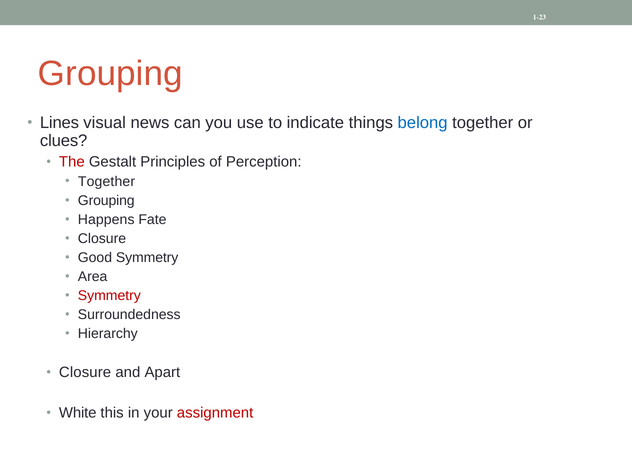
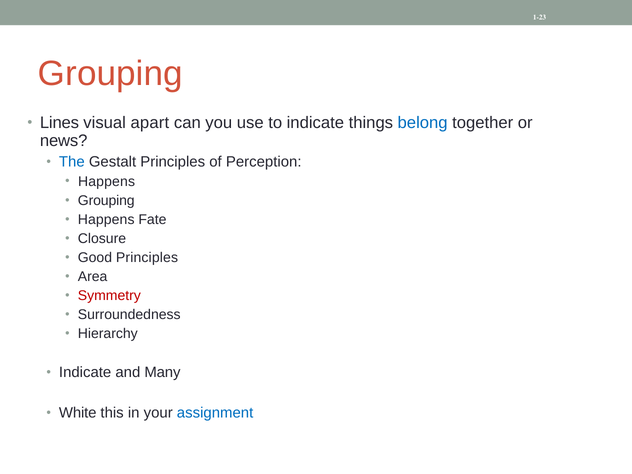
news: news -> apart (150, 123)
clues: clues -> news (64, 141)
The colour: red -> blue (72, 162)
Together: Together -> Happens (107, 181)
Good Symmetry: Symmetry -> Principles (147, 257)
Closure: Closure -> Indicate (85, 372)
Apart: Apart -> Many (162, 372)
assignment colour: red -> blue (215, 413)
